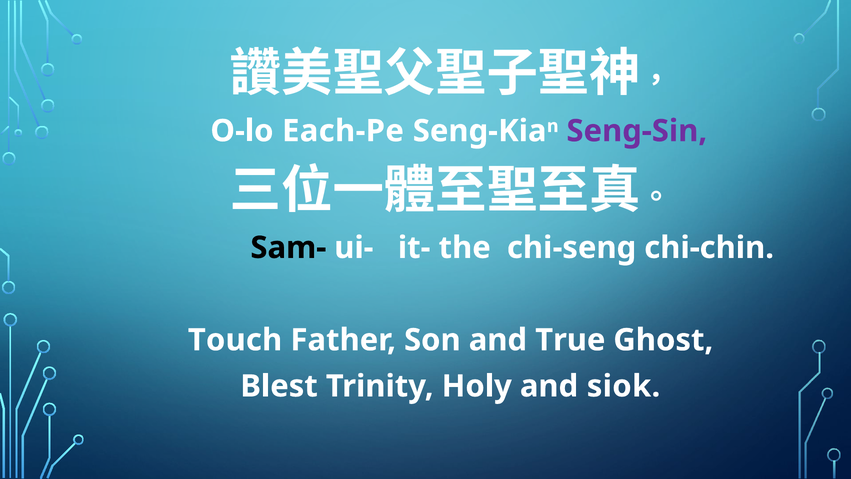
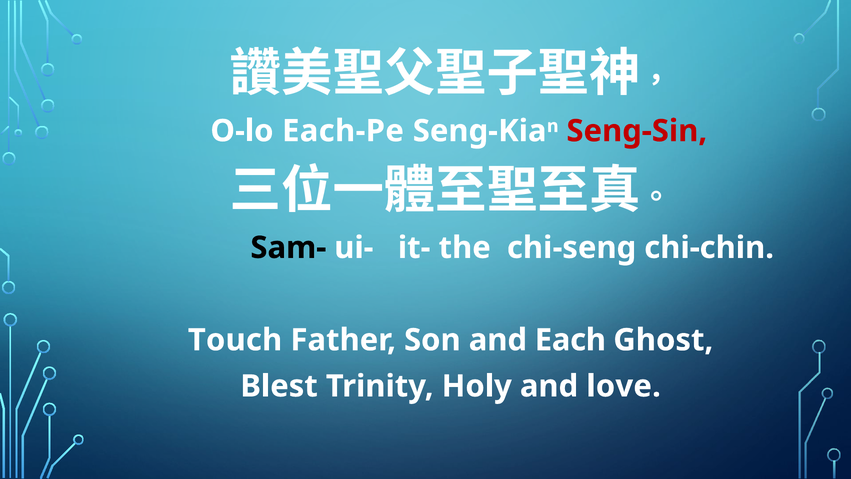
Seng-Sin colour: purple -> red (637, 131)
True: True -> Each (570, 340)
siok: siok -> love (624, 386)
